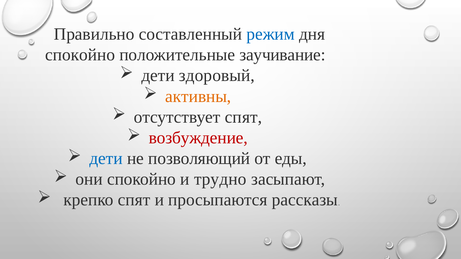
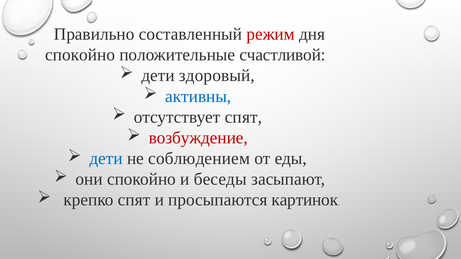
режим colour: blue -> red (271, 34)
заучивание: заучивание -> счастливой (282, 55)
активны colour: orange -> blue (198, 96)
позволяющий: позволяющий -> соблюдением (199, 159)
трудно: трудно -> беседы (220, 179)
рассказы: рассказы -> картинок (305, 200)
